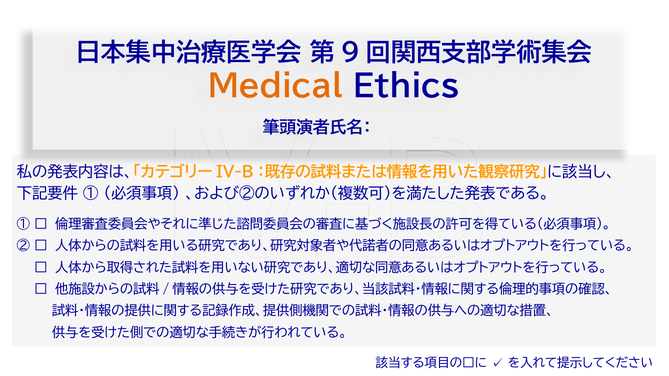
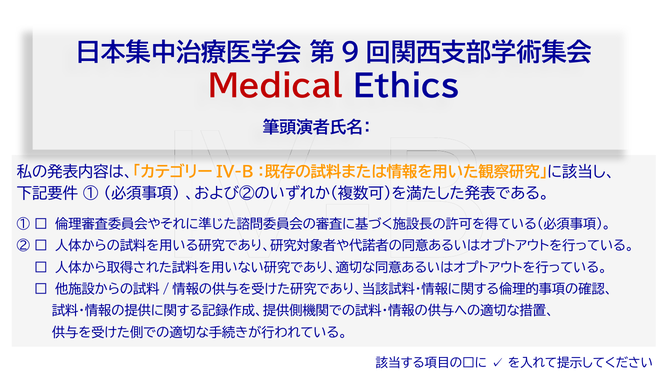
Medical colour: orange -> red (275, 87)
